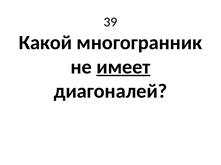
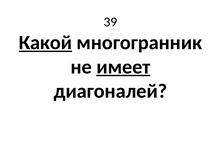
Какой underline: none -> present (45, 43)
